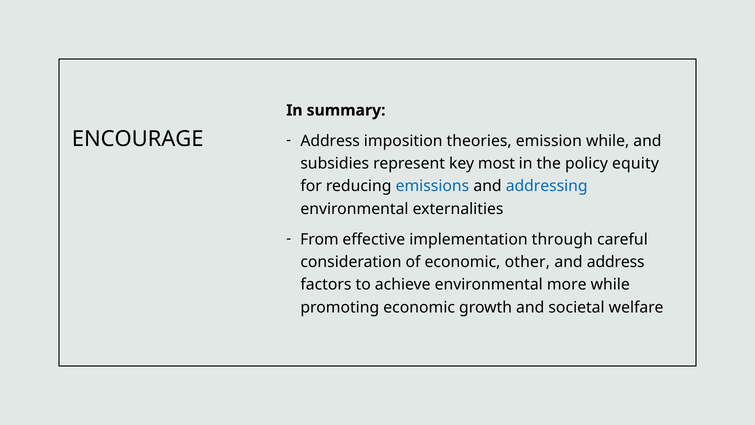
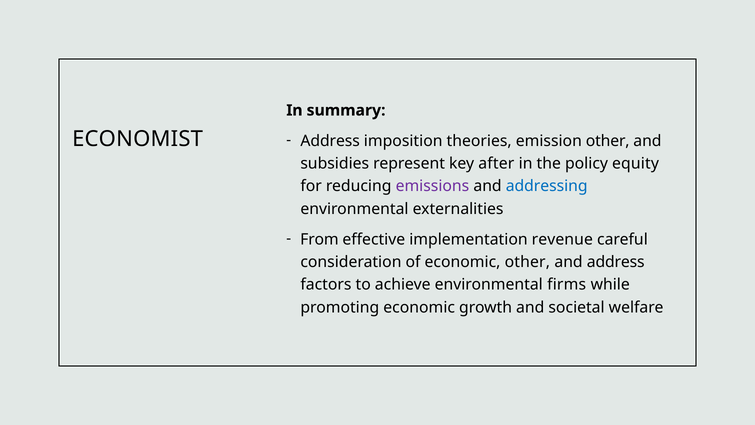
ENCOURAGE: ENCOURAGE -> ECONOMIST (138, 139)
emission while: while -> other (608, 141)
most: most -> after (496, 163)
emissions colour: blue -> purple (432, 186)
through: through -> revenue (562, 239)
more: more -> firms (567, 285)
